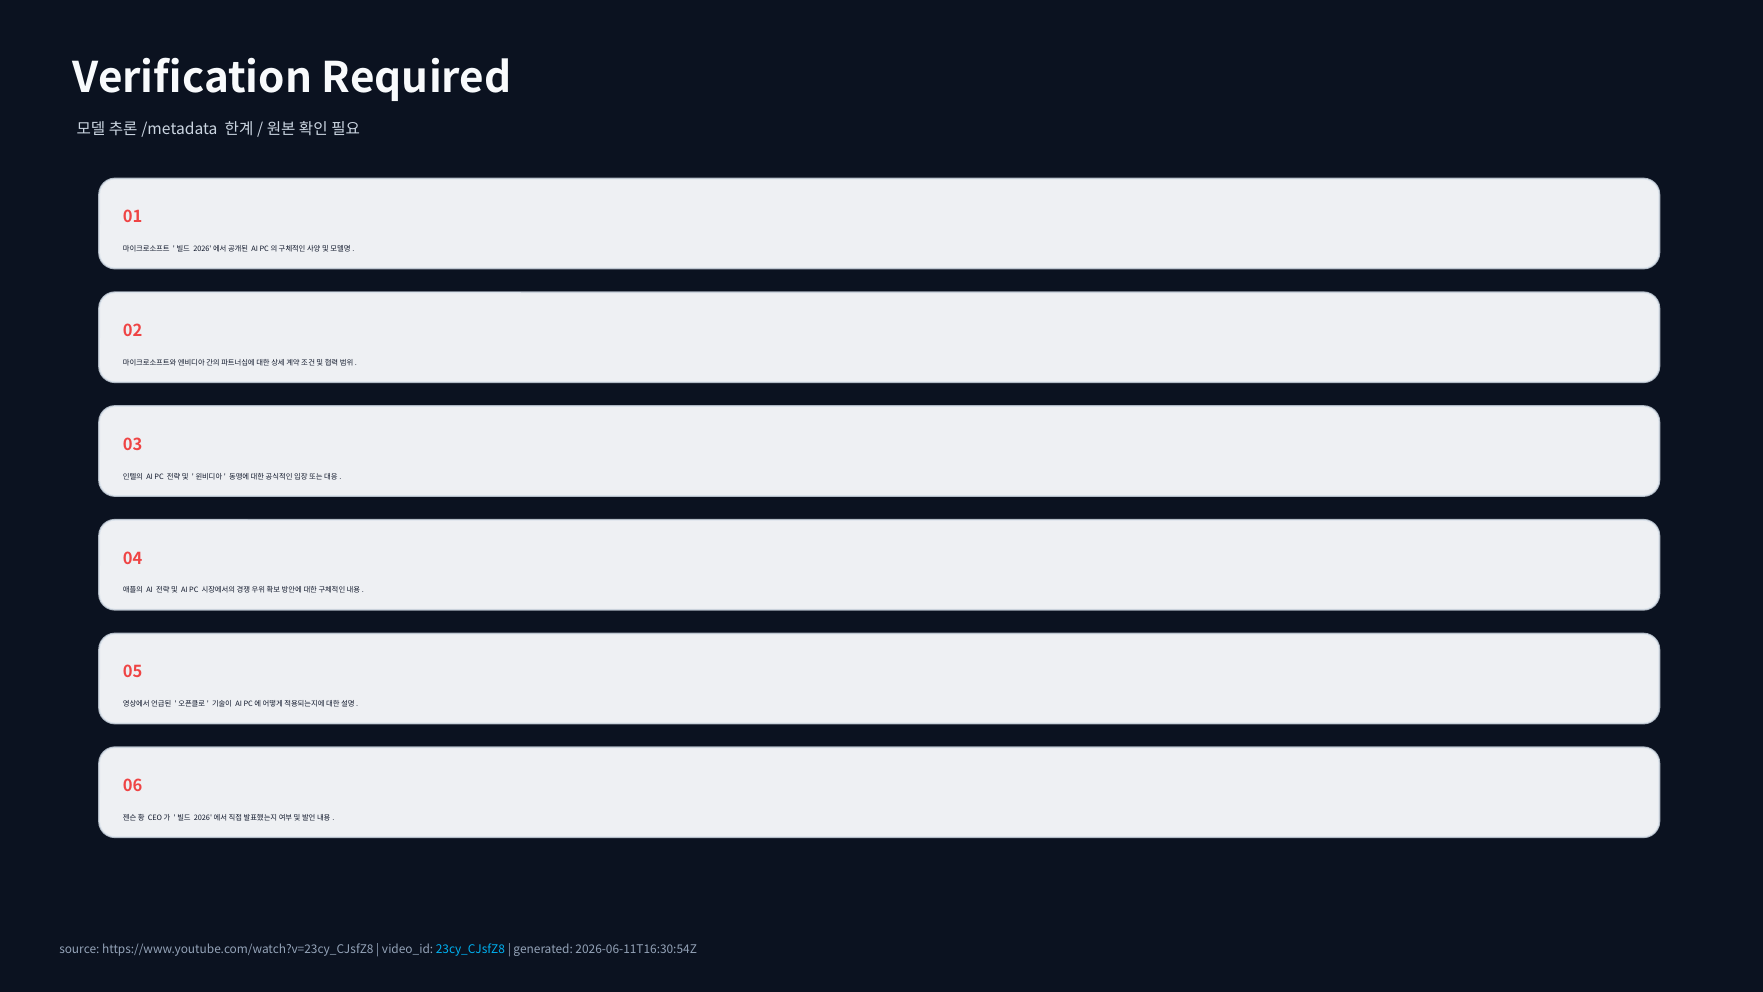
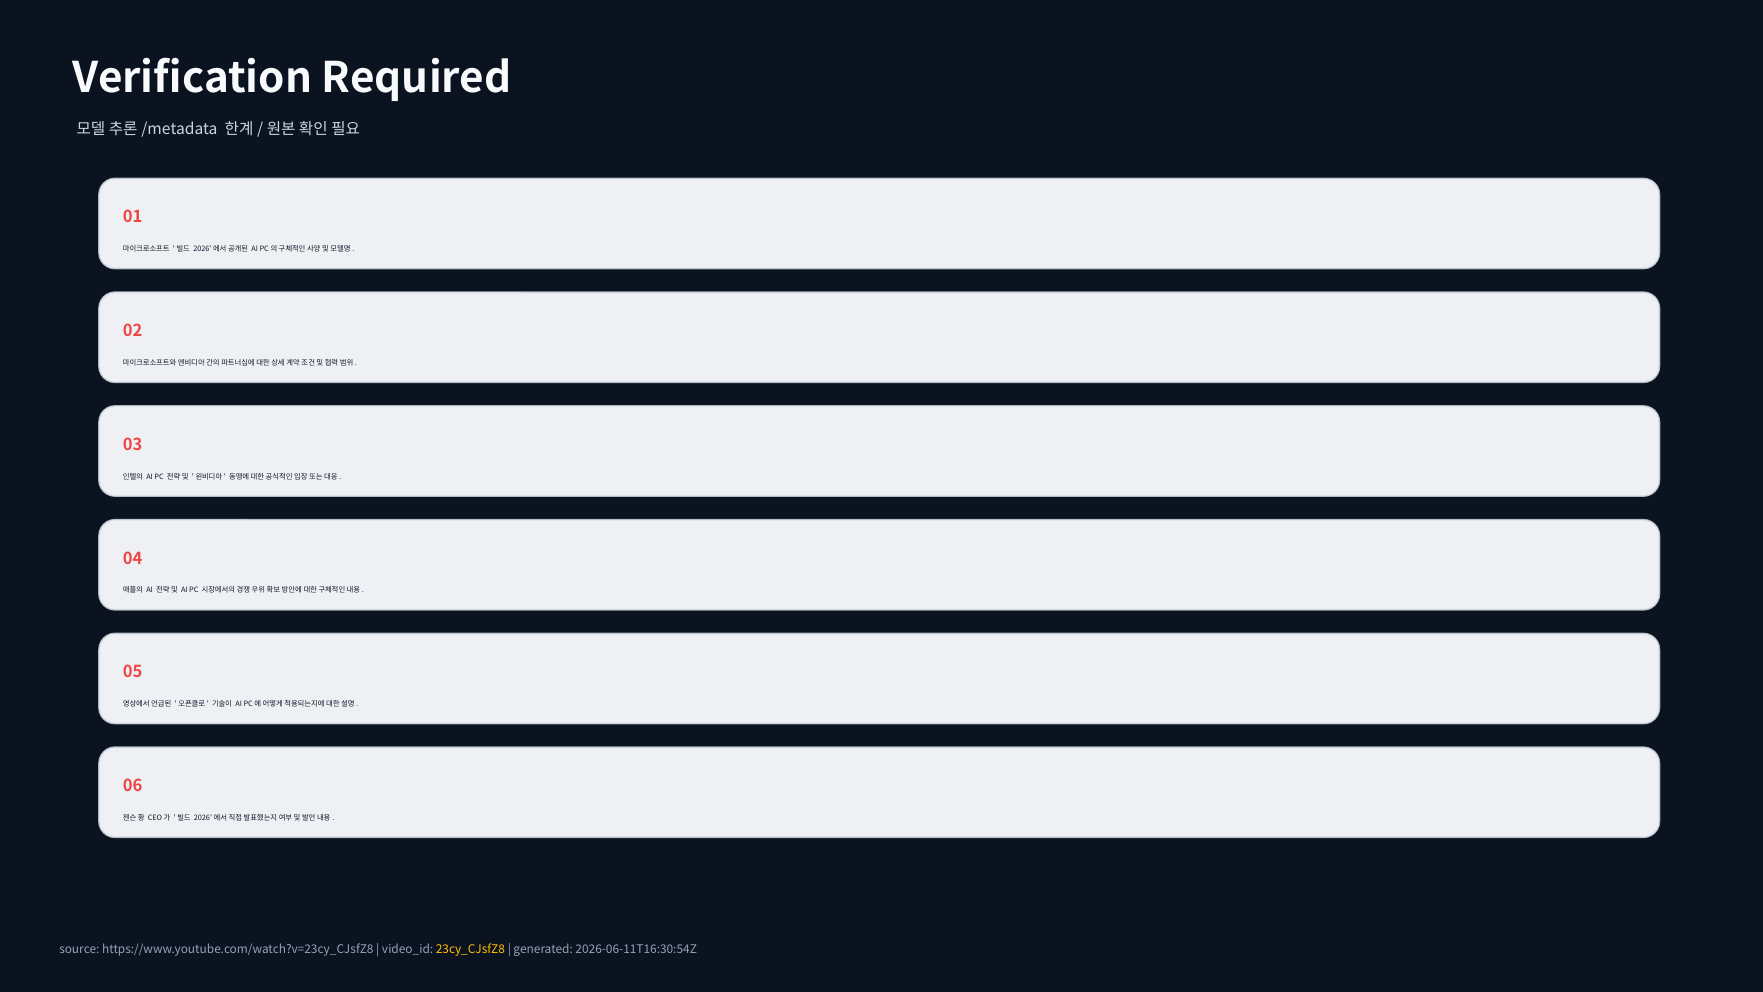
23cy_CJsfZ8 colour: light blue -> yellow (470, 950)
